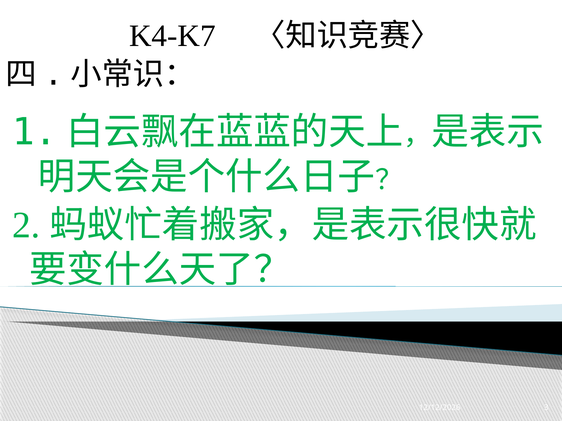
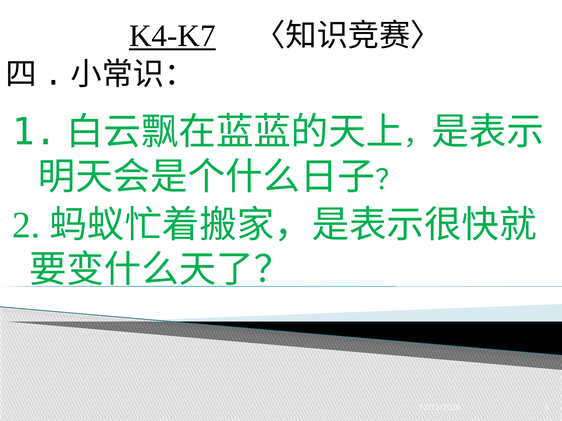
K4-K7 underline: none -> present (172, 36)
